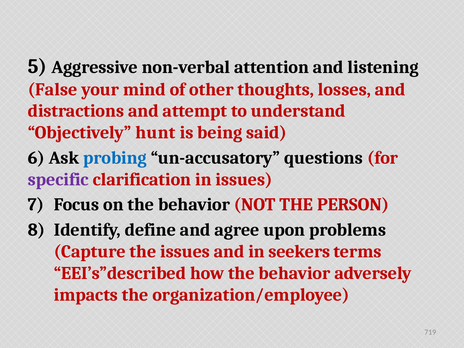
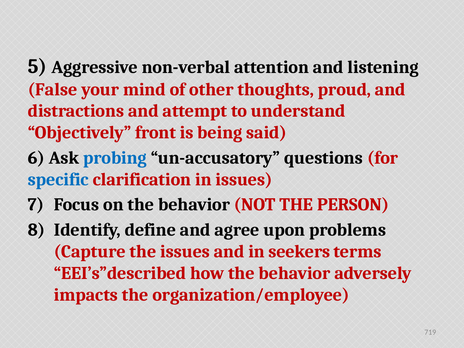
losses: losses -> proud (345, 89)
hunt: hunt -> front (156, 133)
specific colour: purple -> blue (58, 179)
